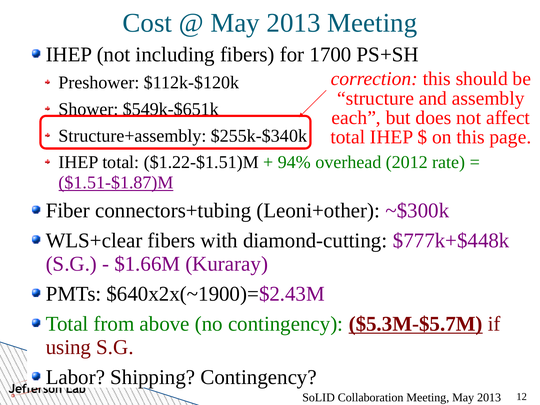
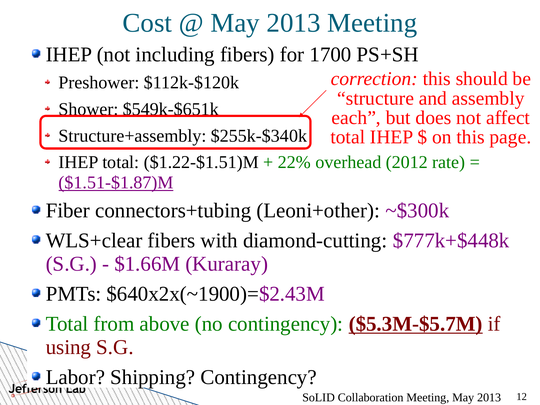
94%: 94% -> 22% (294, 162)
